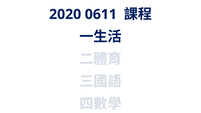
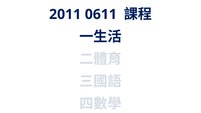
2020: 2020 -> 2011 (65, 14)
